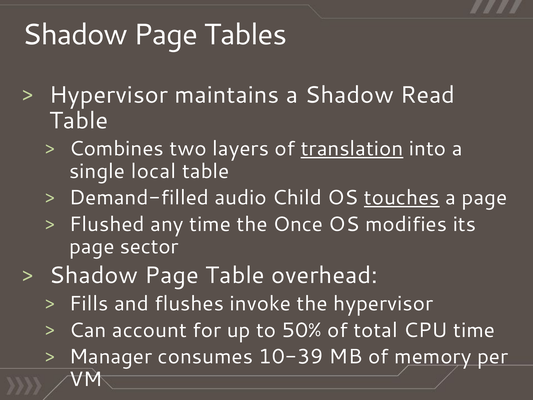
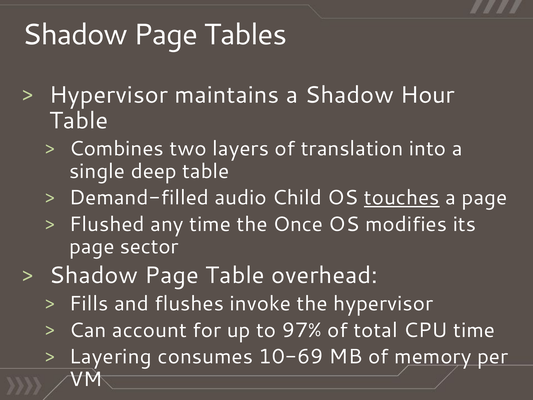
Read: Read -> Hour (428, 95)
translation underline: present -> none (352, 149)
local: local -> deep (154, 171)
50%: 50% -> 97% (302, 330)
Manager: Manager -> Layering (110, 357)
10-39: 10-39 -> 10-69 (291, 357)
